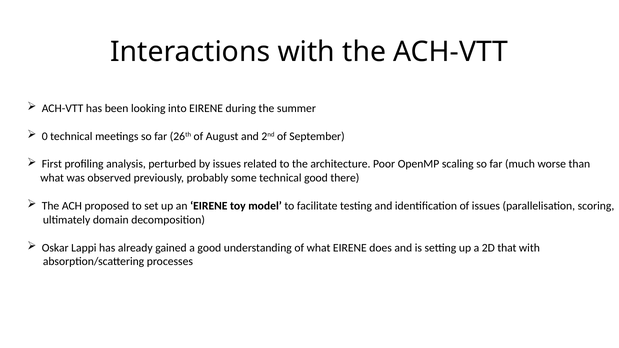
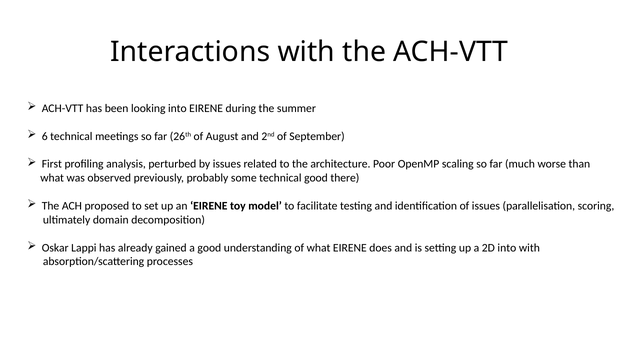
0: 0 -> 6 (45, 136)
2D that: that -> into (507, 248)
